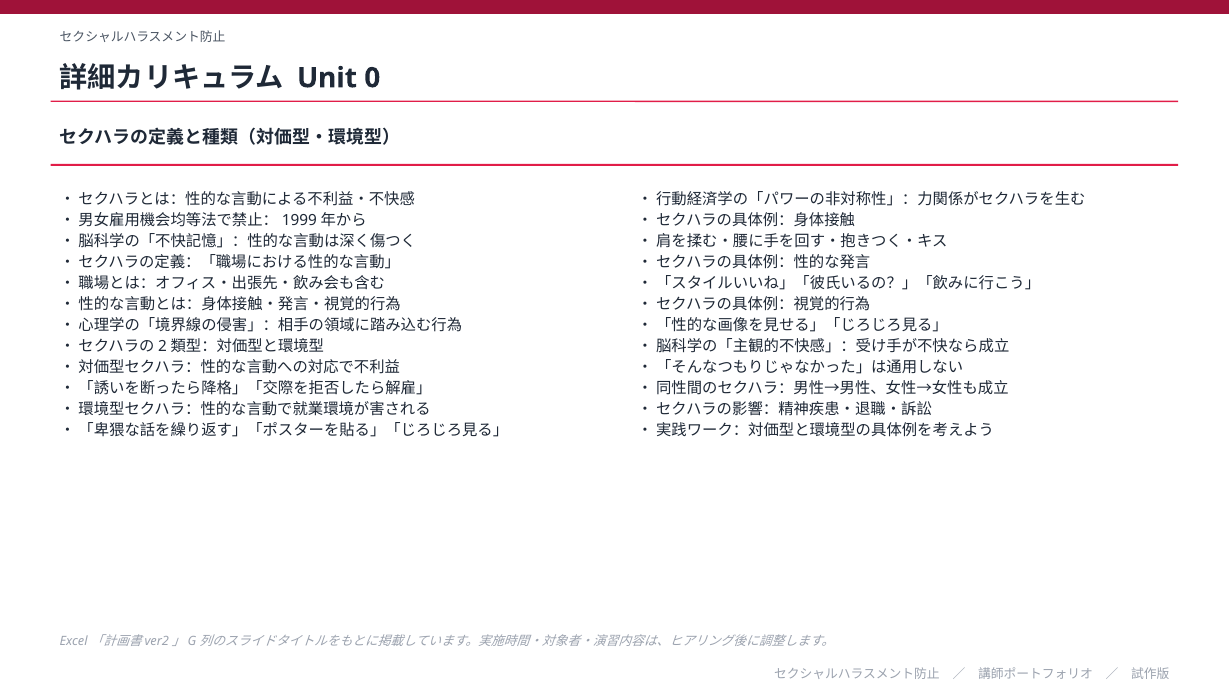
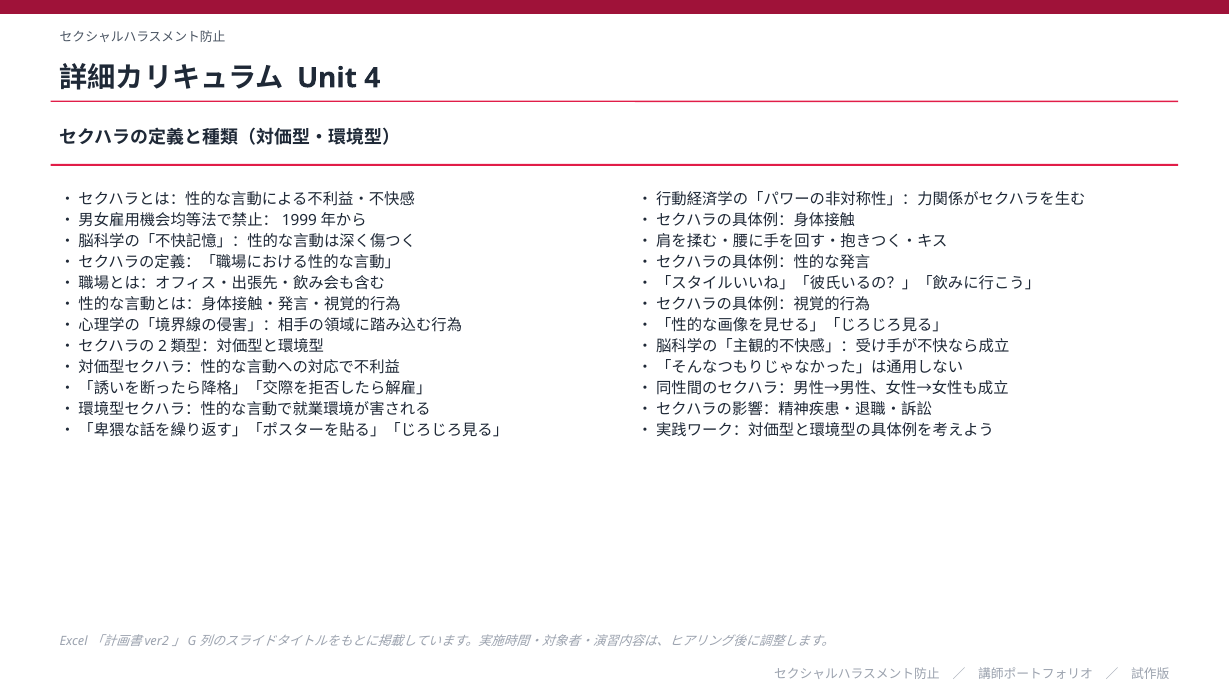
0: 0 -> 4 (372, 78)
